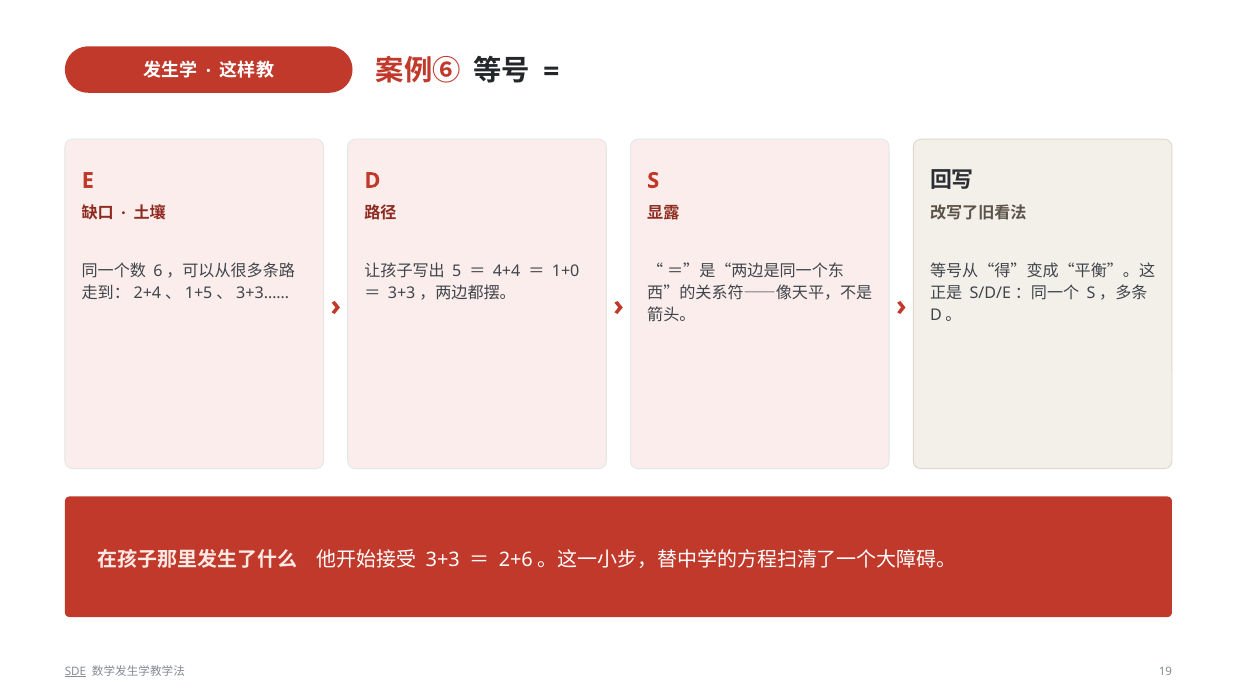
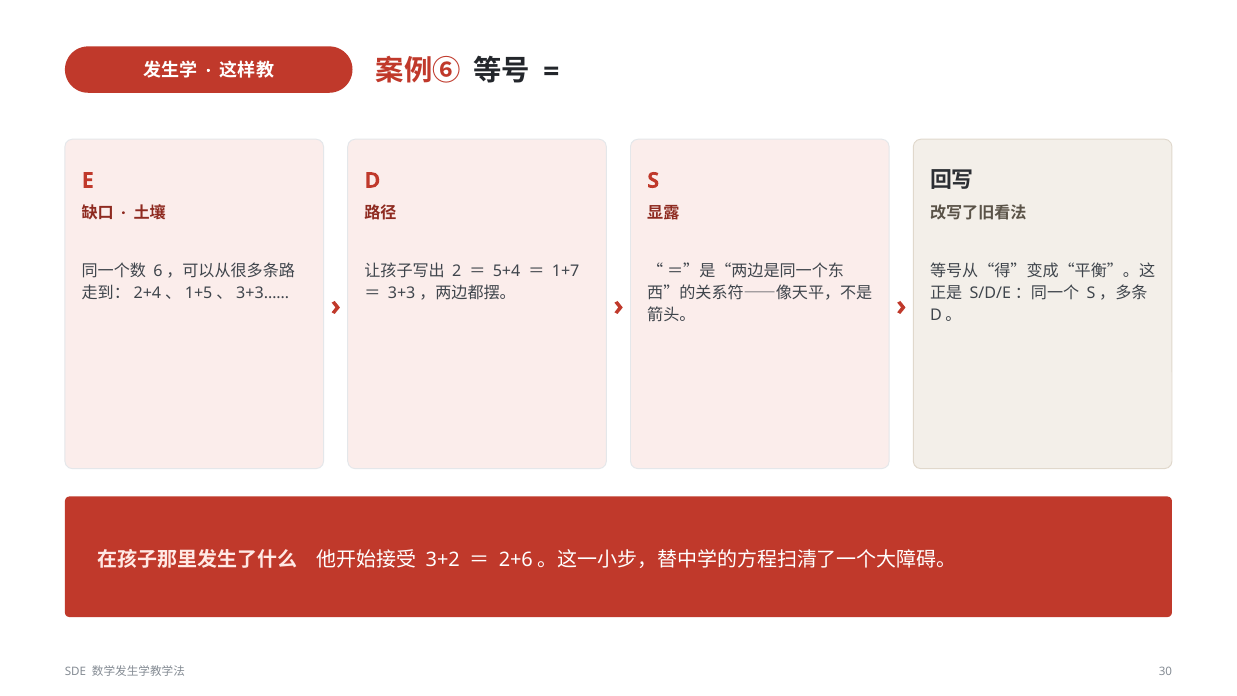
5: 5 -> 2 (457, 271)
4+4: 4+4 -> 5+4 (507, 271)
1+0: 1+0 -> 1+7 (566, 271)
3+3: 3+3 -> 3+2 (443, 560)
SDE underline: present -> none (76, 672)
19: 19 -> 30 (1165, 672)
